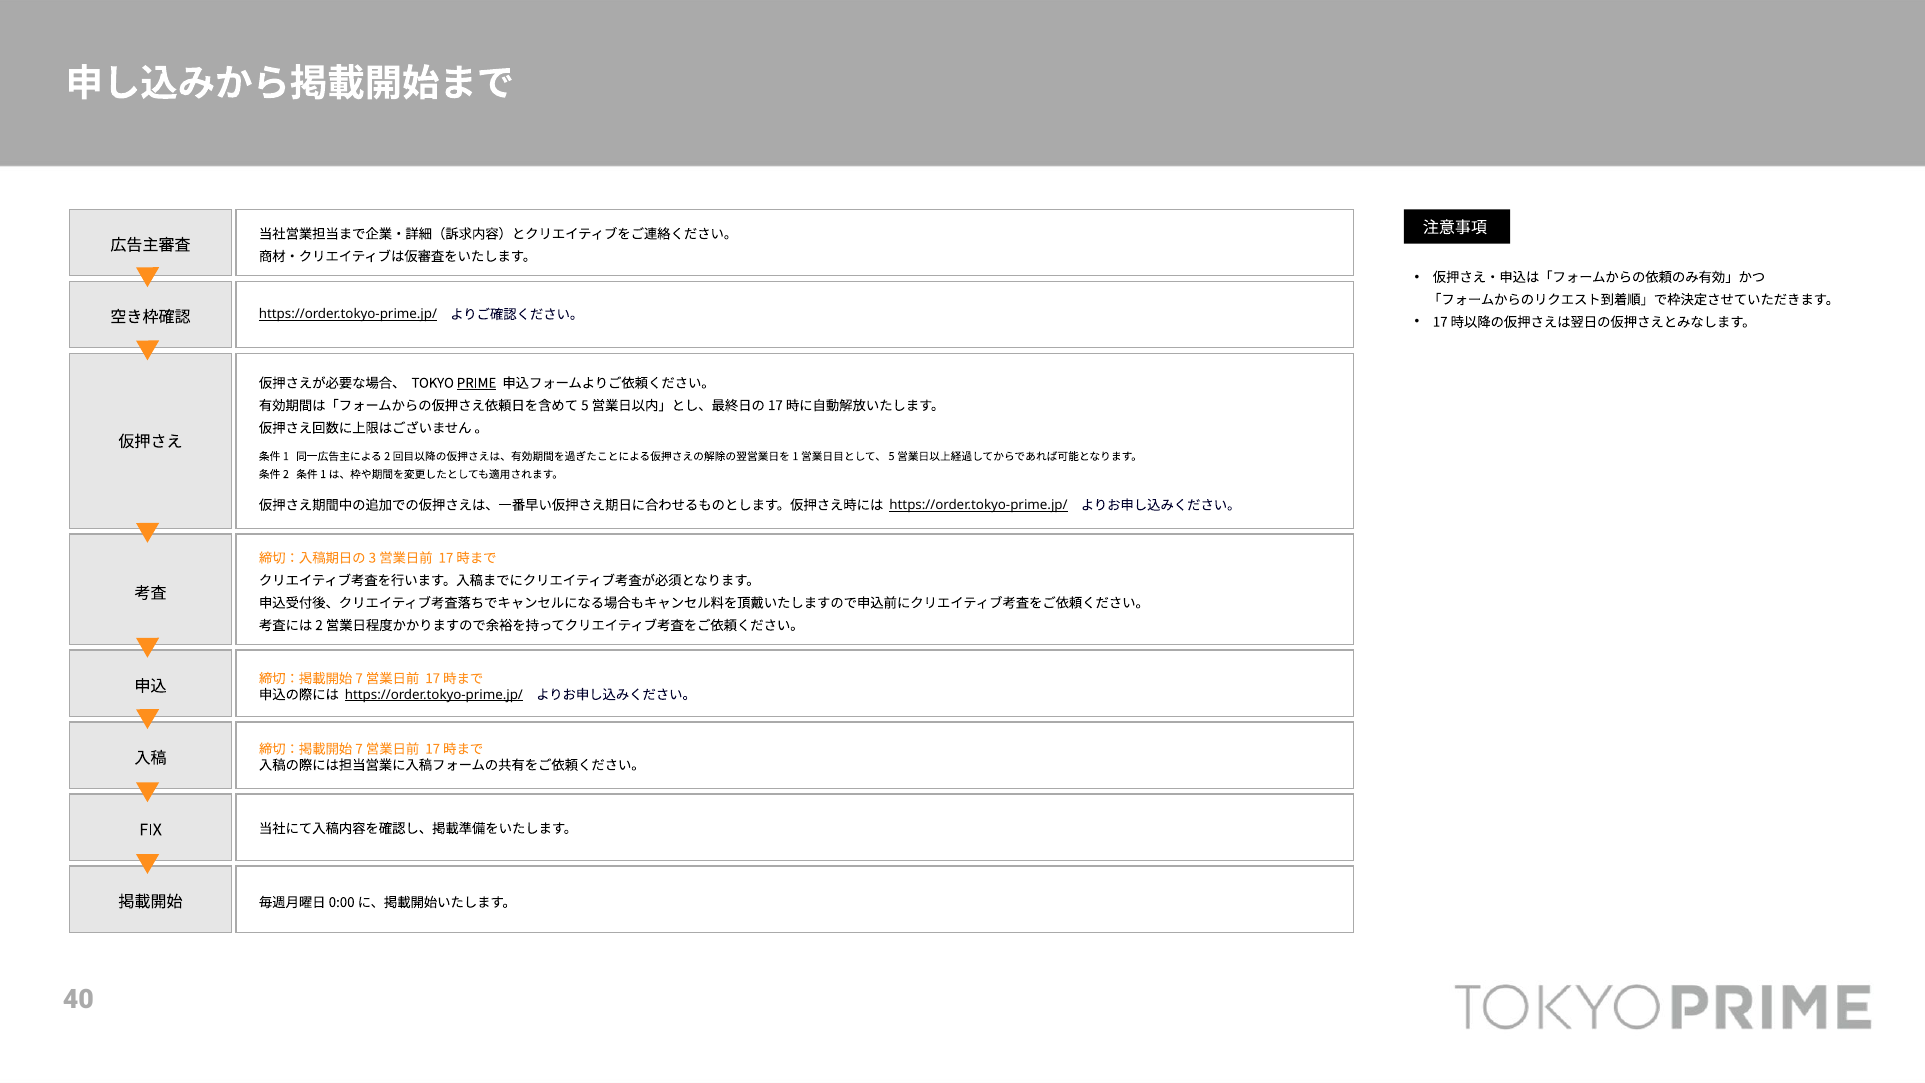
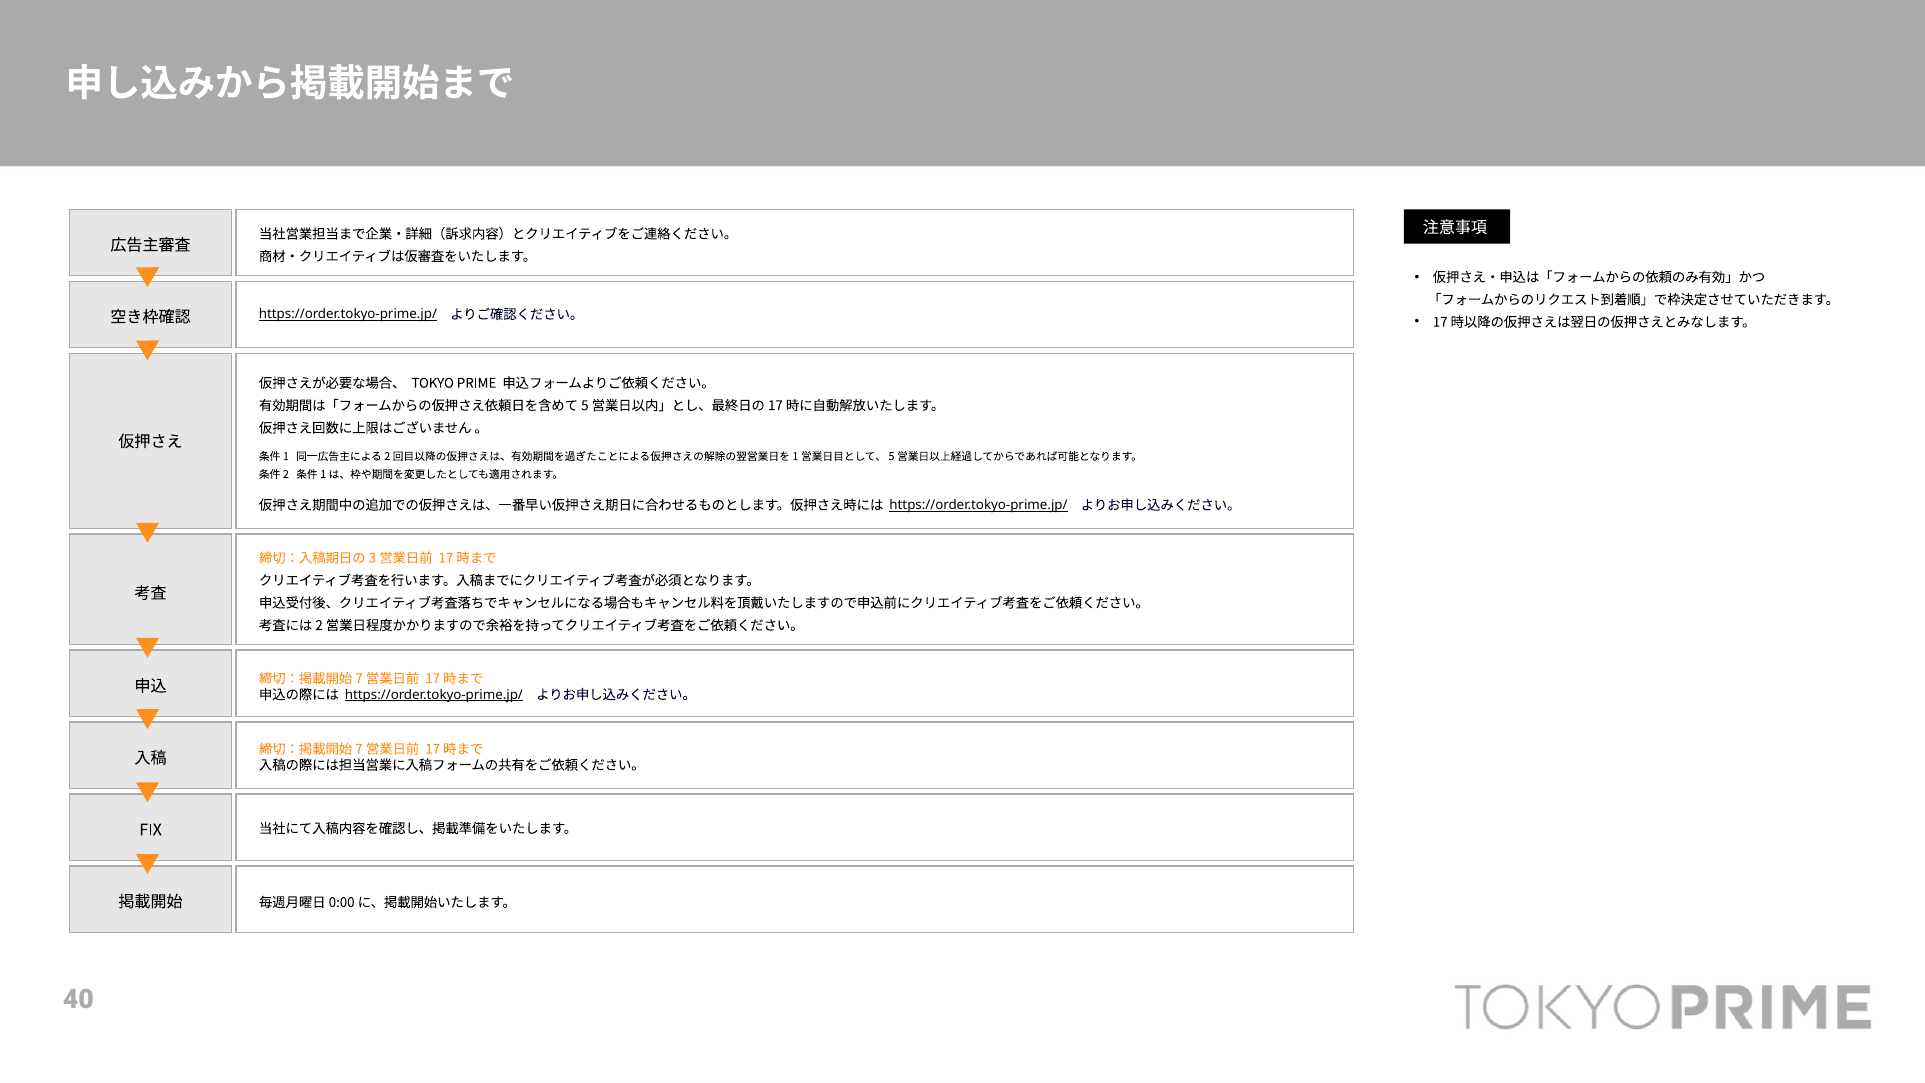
PRIME underline: present -> none (477, 383)
